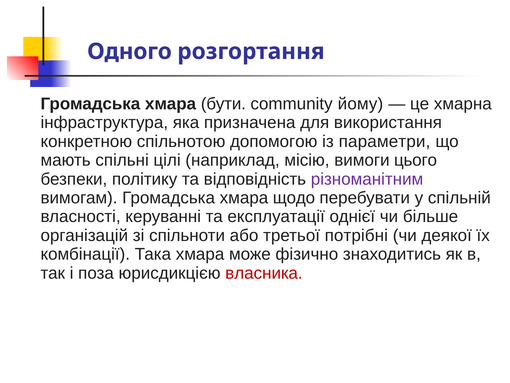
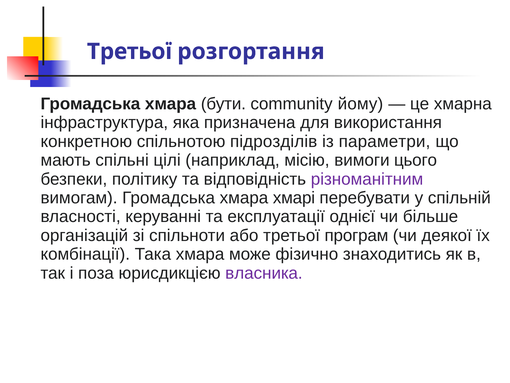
Одного: Одного -> Третьої (129, 51)
допомогою: допомогою -> підрозділів (274, 141)
щодо: щодо -> хмарі (294, 198)
потрібні: потрібні -> програм (356, 235)
власника colour: red -> purple (264, 273)
